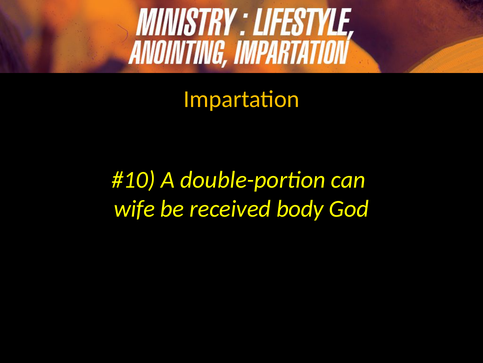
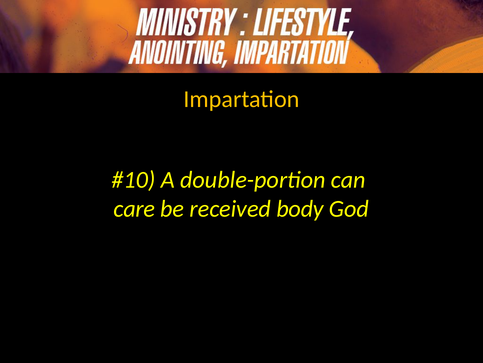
wife: wife -> care (134, 209)
